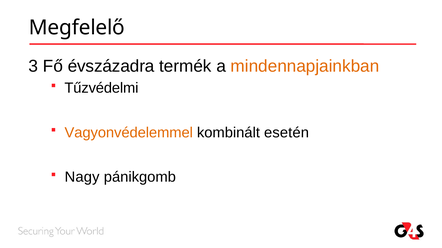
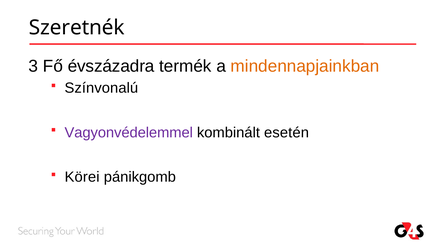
Megfelelő: Megfelelő -> Szeretnék (77, 28)
Tűzvédelmi: Tűzvédelmi -> Színvonalú (101, 88)
Vagyonvédelemmel colour: orange -> purple (129, 133)
Nagy: Nagy -> Körei (82, 178)
